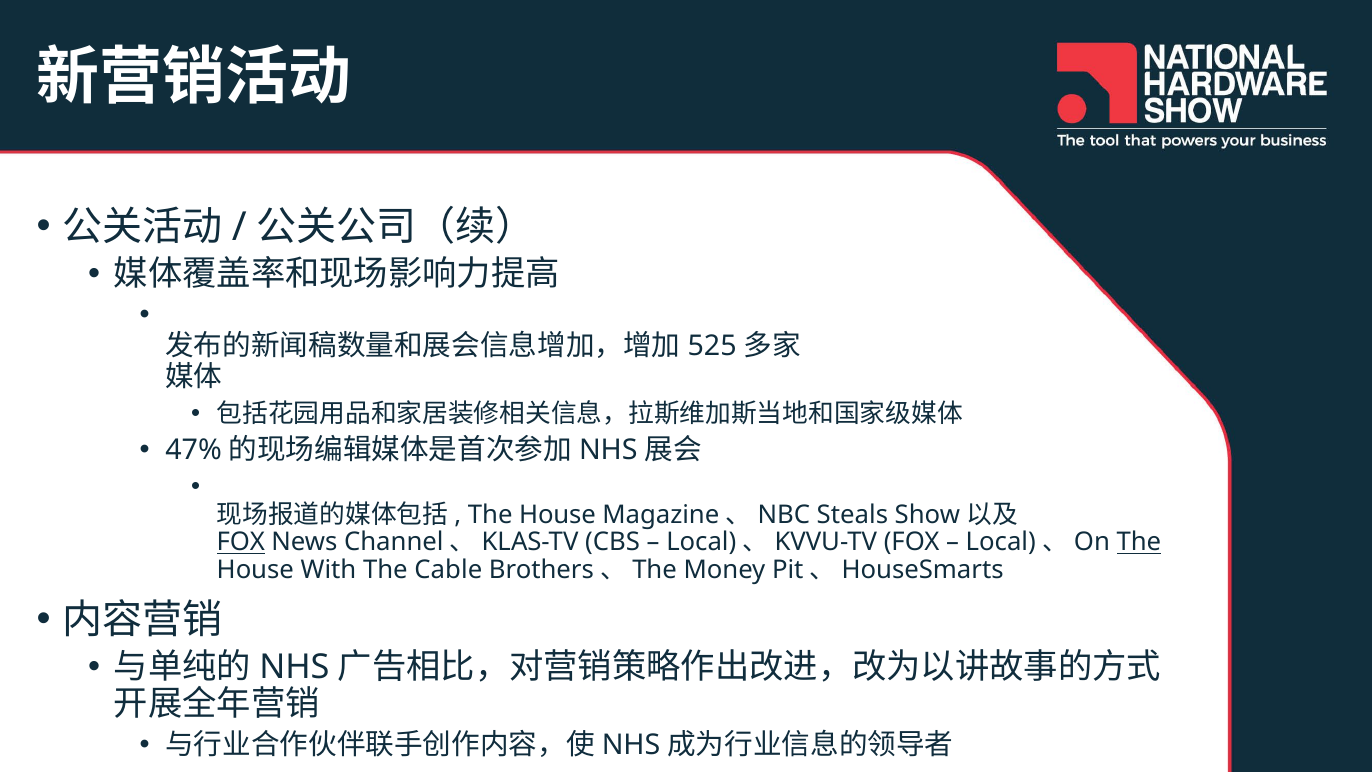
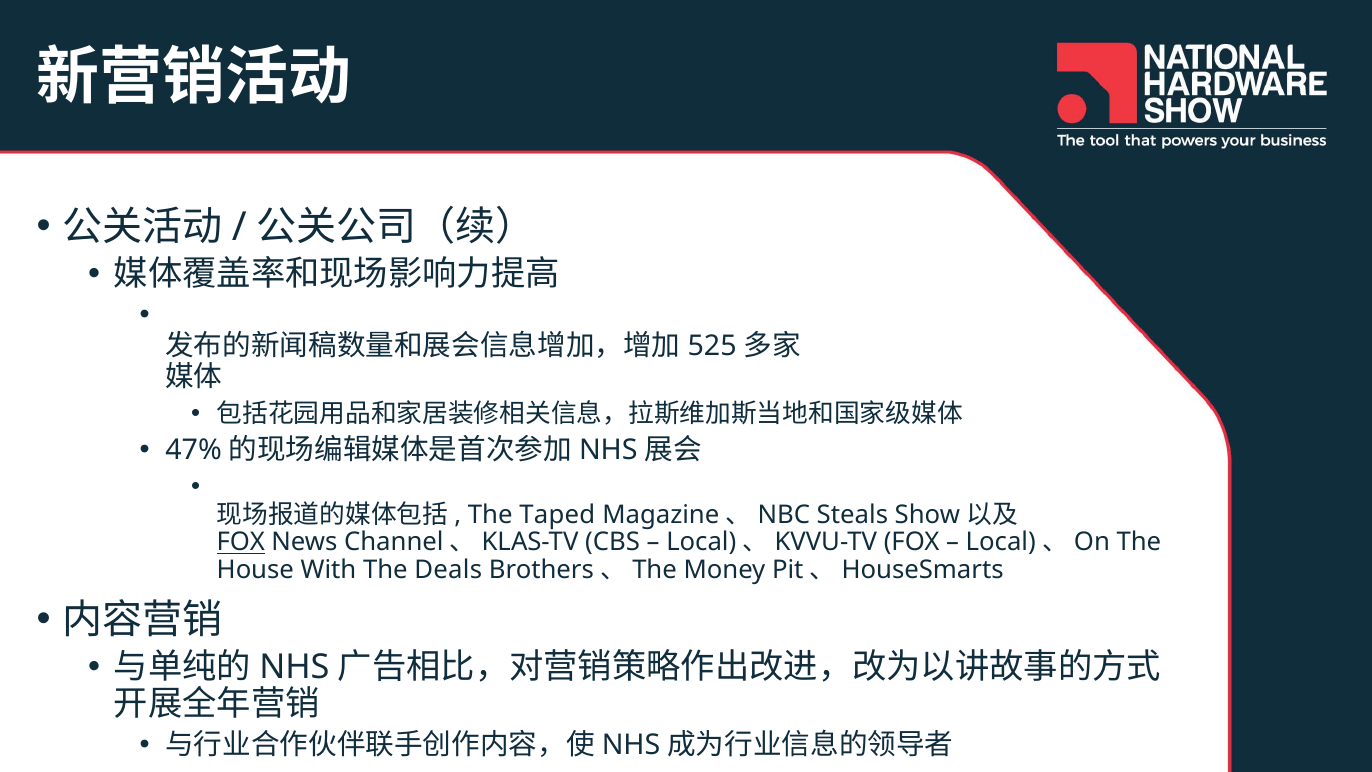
House: House -> Taped (557, 514)
The underline: present -> none (1139, 542)
Cable: Cable -> Deals (448, 570)
